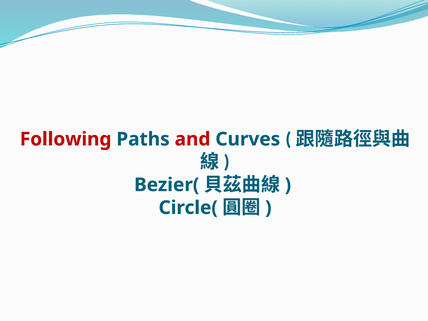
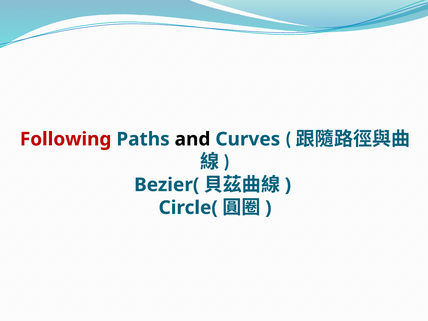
and colour: red -> black (193, 139)
